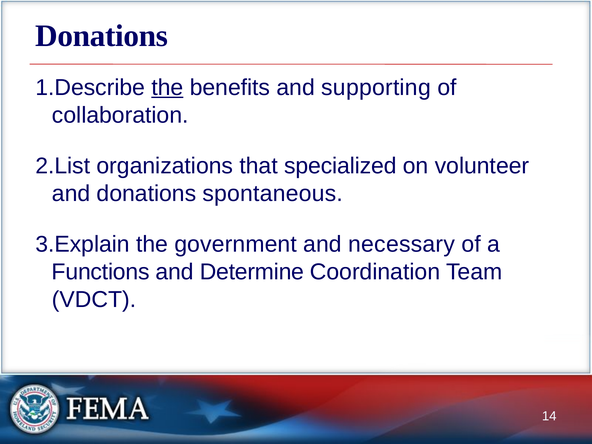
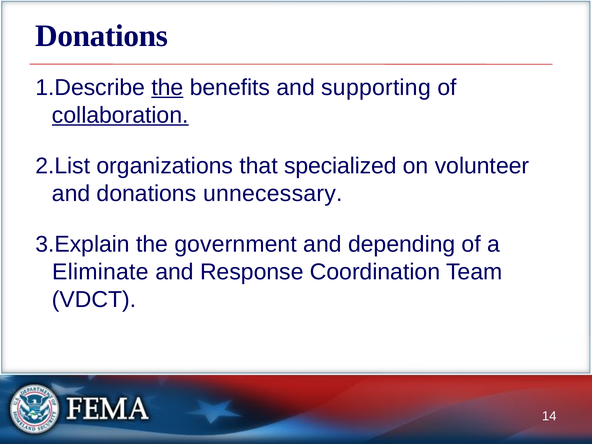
collaboration underline: none -> present (120, 115)
spontaneous: spontaneous -> unnecessary (273, 194)
necessary: necessary -> depending (402, 244)
Functions: Functions -> Eliminate (100, 272)
Determine: Determine -> Response (252, 272)
